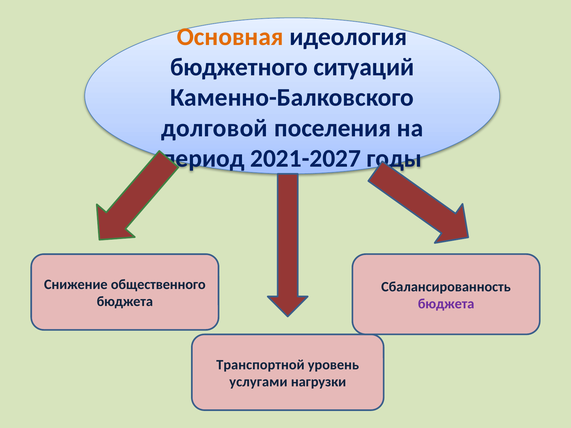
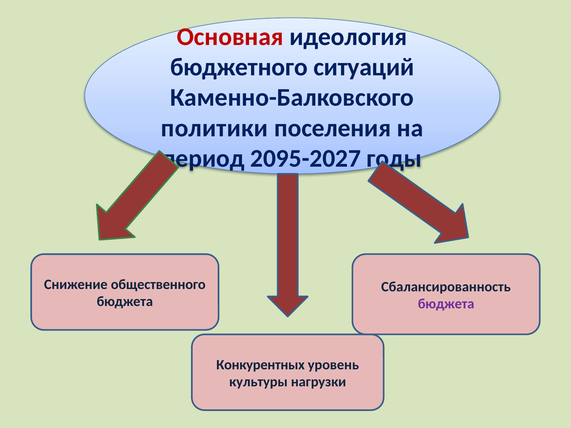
Основная colour: orange -> red (230, 37)
долговой: долговой -> политики (214, 128)
2021-2027: 2021-2027 -> 2095-2027 (306, 159)
Транспортной: Транспортной -> Конкурентных (261, 365)
услугами: услугами -> культуры (258, 382)
